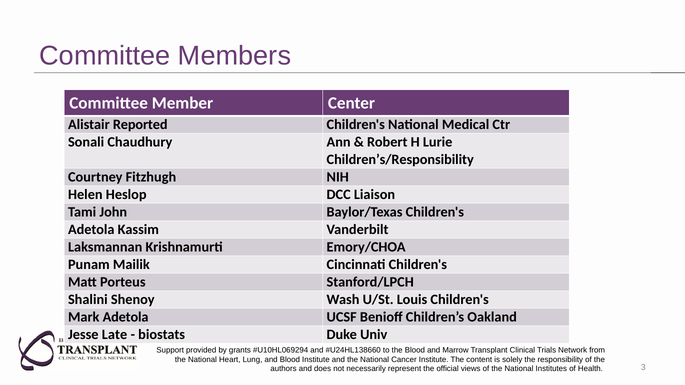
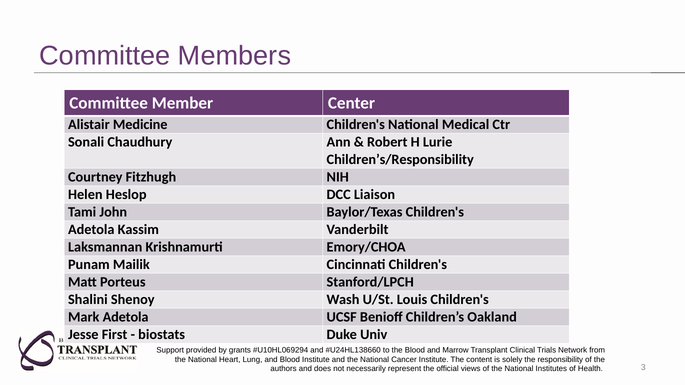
Reported: Reported -> Medicine (140, 125)
Late: Late -> First (115, 335)
